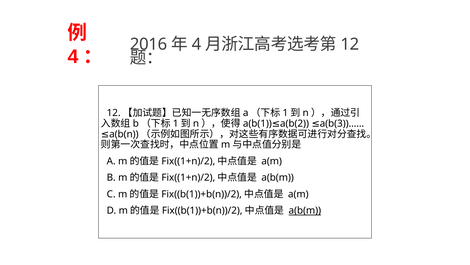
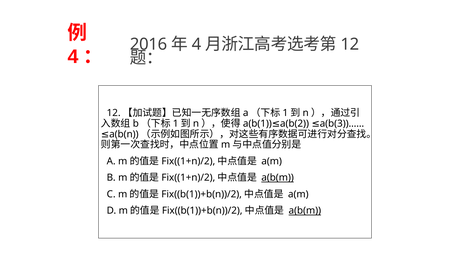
a(b(m underline: none -> present (278, 177)
